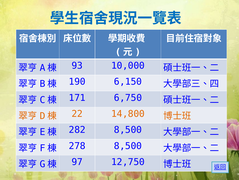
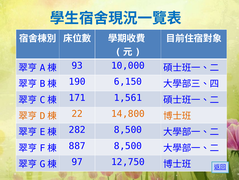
6,750: 6,750 -> 1,561 (128, 97)
278: 278 -> 887 (77, 145)
